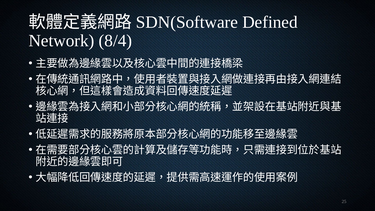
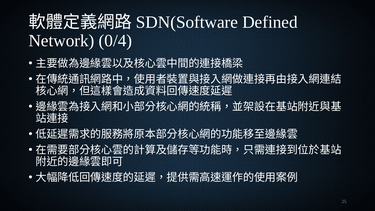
8/4: 8/4 -> 0/4 (115, 41)
